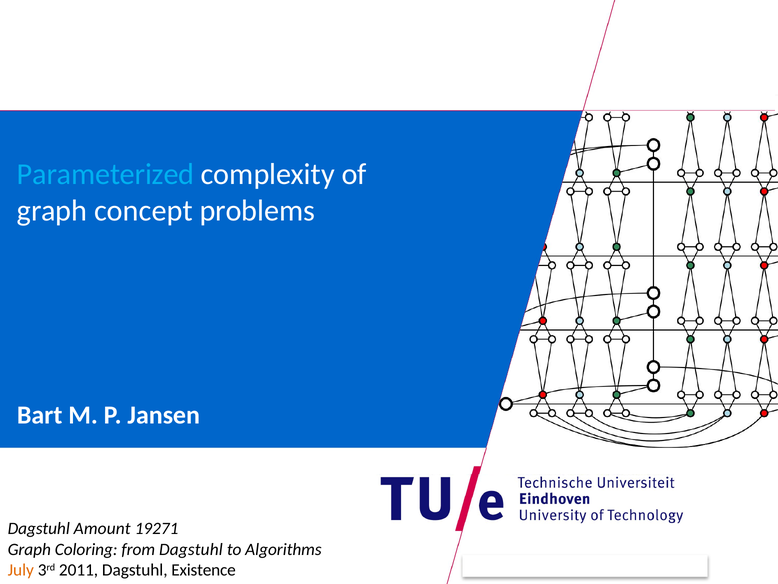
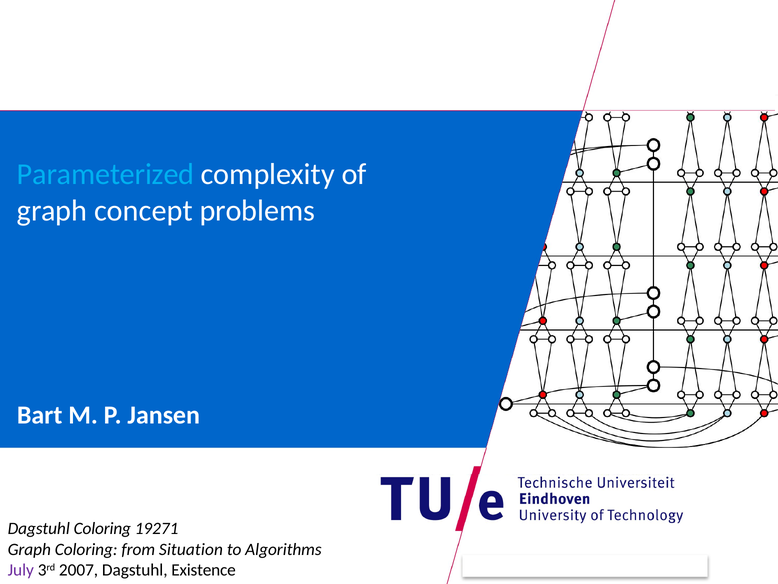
Dagstuhl Amount: Amount -> Coloring (102, 528)
from Dagstuhl: Dagstuhl -> Situation (191, 549)
July colour: orange -> purple (21, 570)
2011: 2011 -> 2007 (79, 570)
